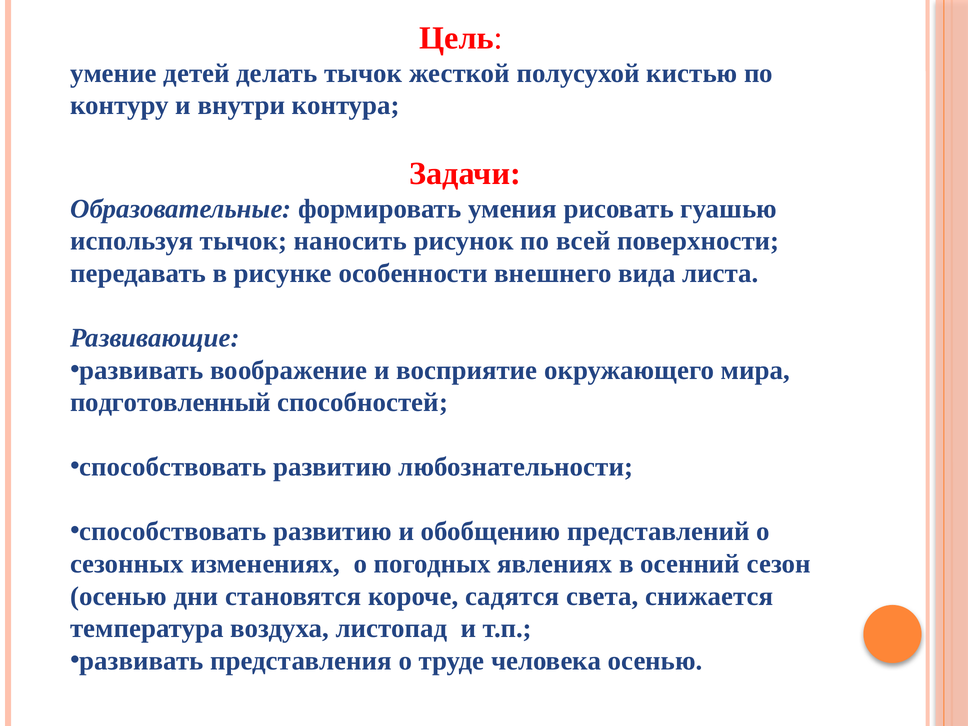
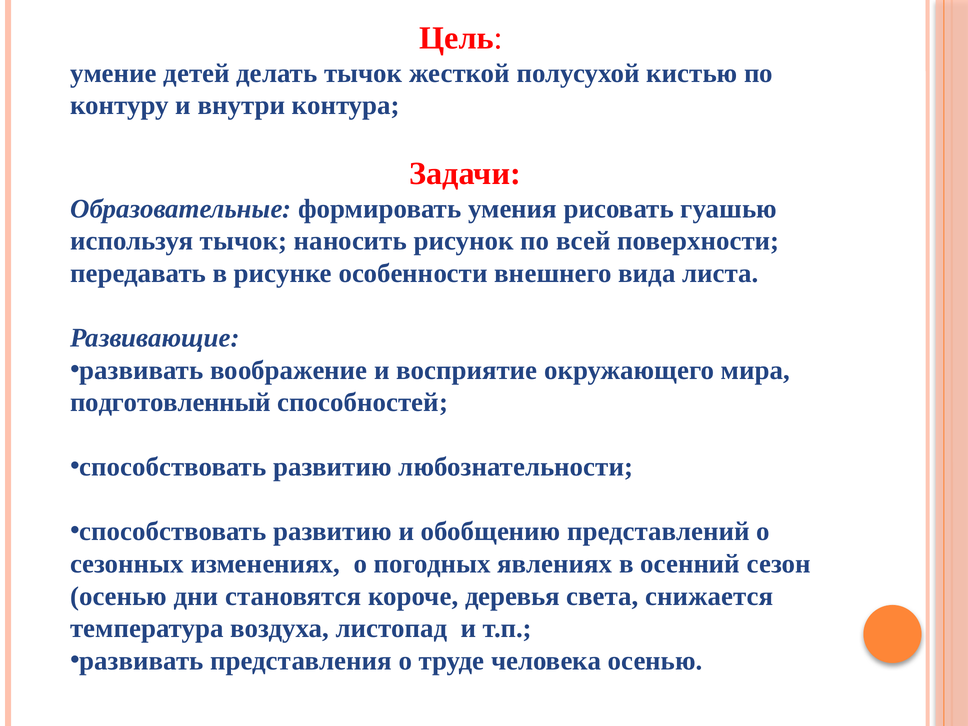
садятся: садятся -> деревья (512, 596)
